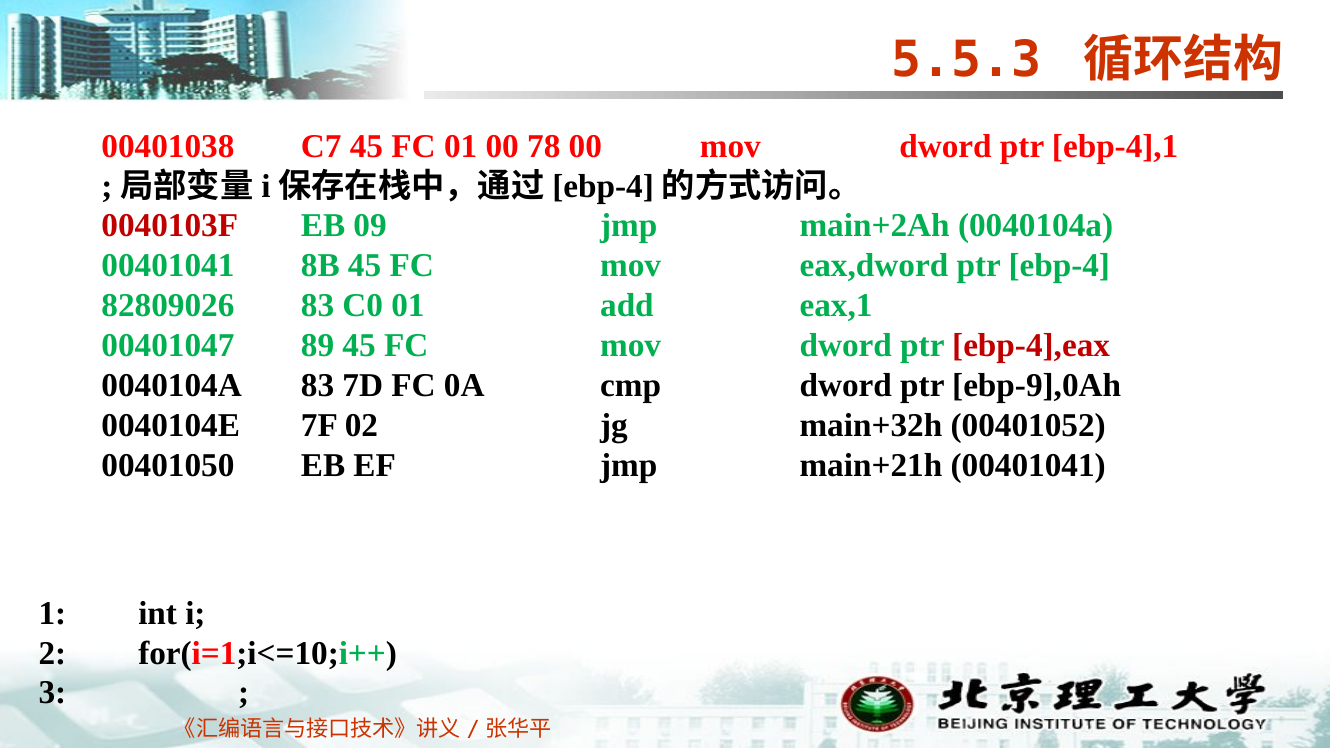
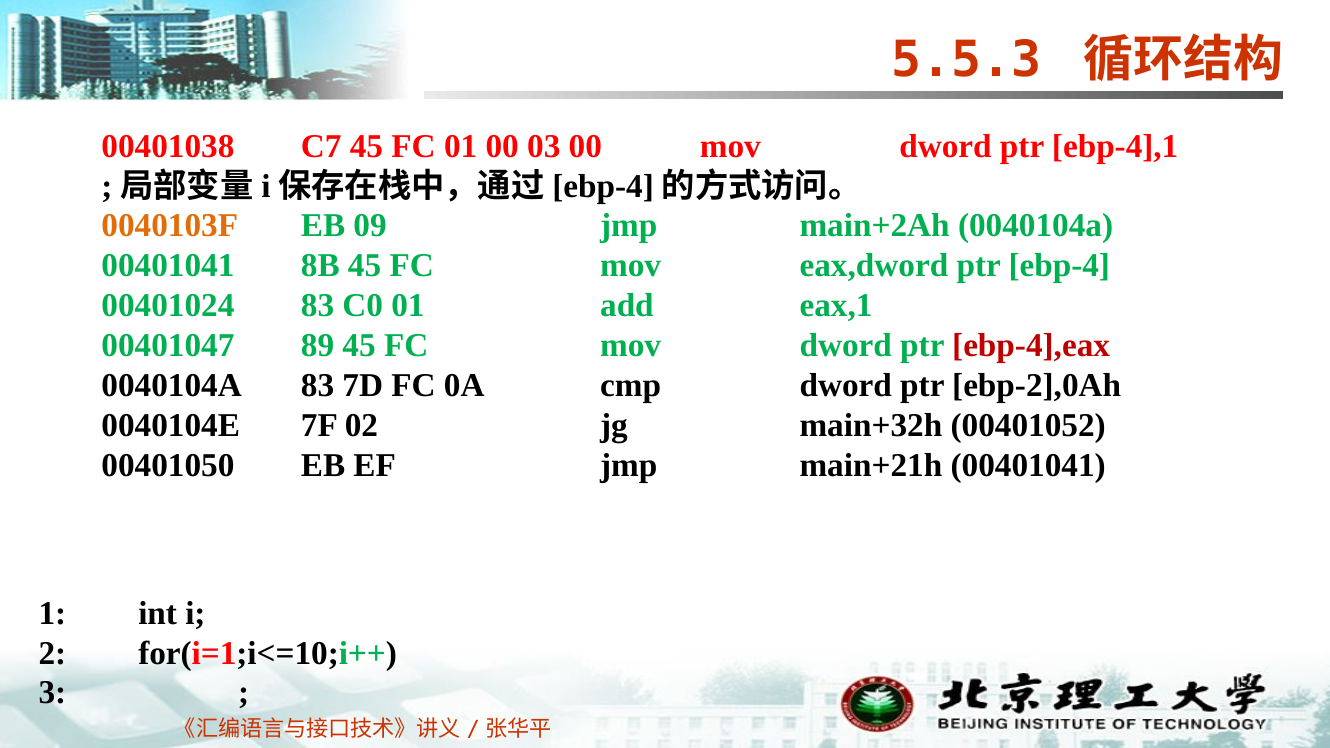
78: 78 -> 03 (544, 146)
0040103F colour: red -> orange (170, 226)
82809026: 82809026 -> 00401024 (168, 306)
ebp-9],0Ah: ebp-9],0Ah -> ebp-2],0Ah (1037, 386)
